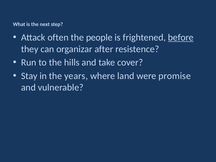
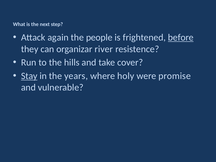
often: often -> again (58, 37)
after: after -> river (104, 49)
Stay underline: none -> present (29, 76)
land: land -> holy (126, 76)
